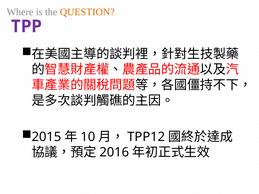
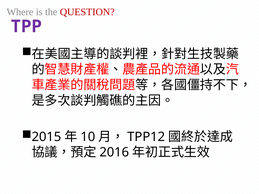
QUESTION colour: orange -> red (87, 12)
